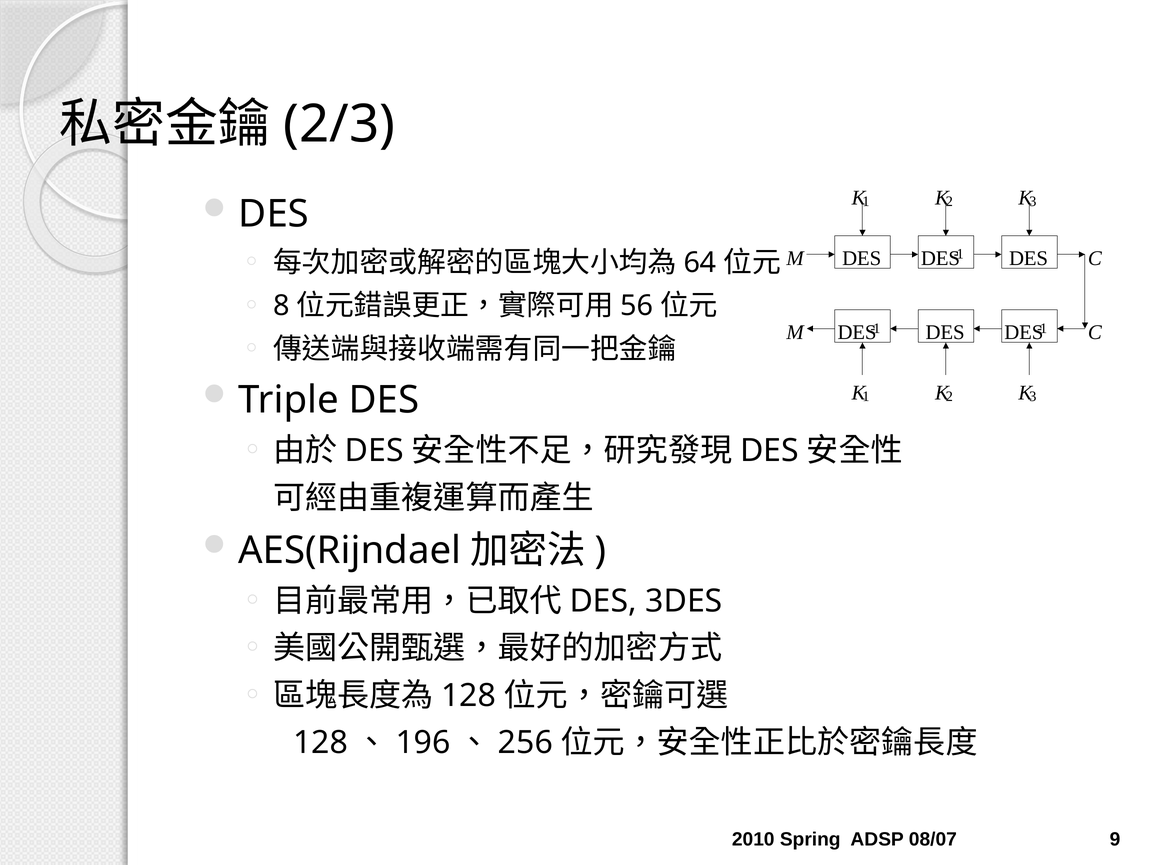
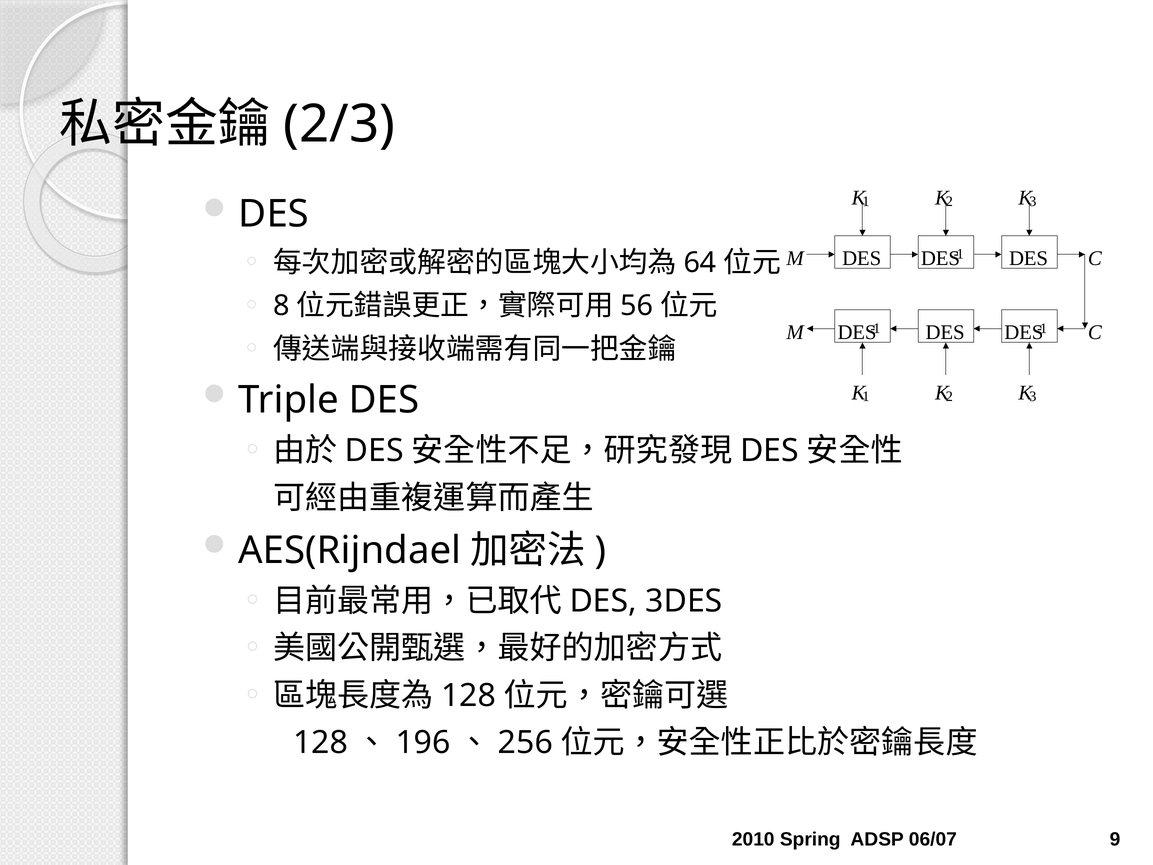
08/07: 08/07 -> 06/07 (933, 839)
